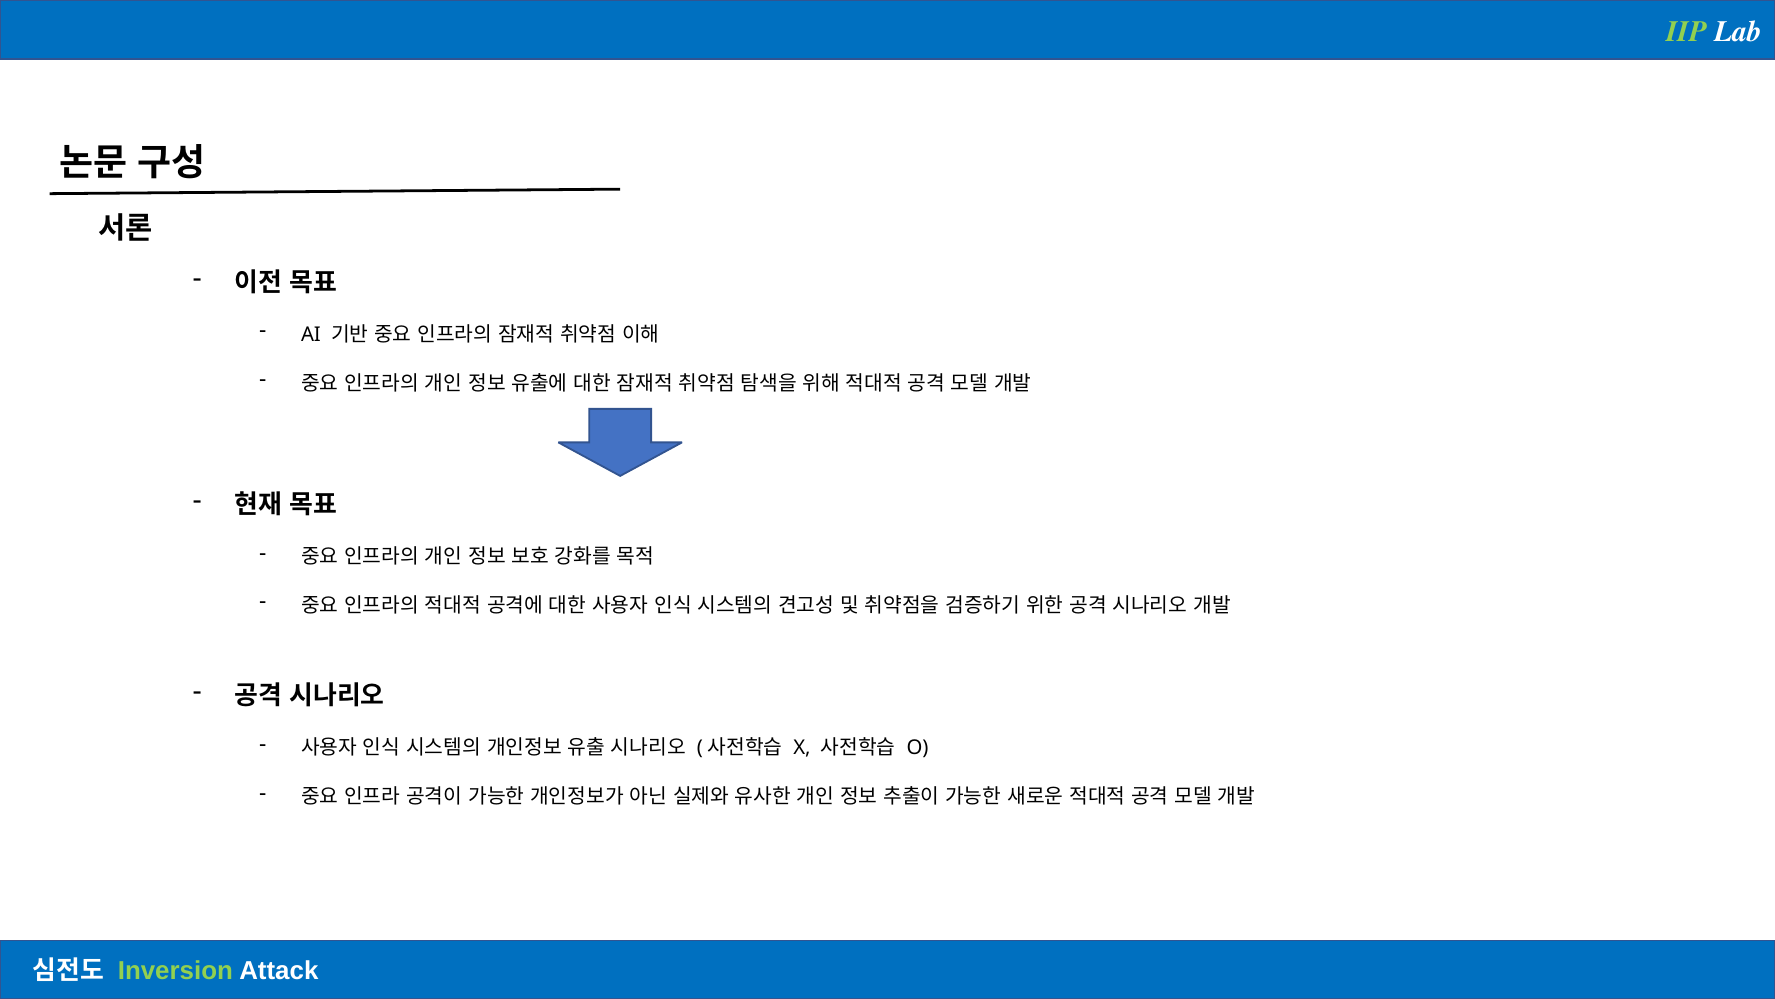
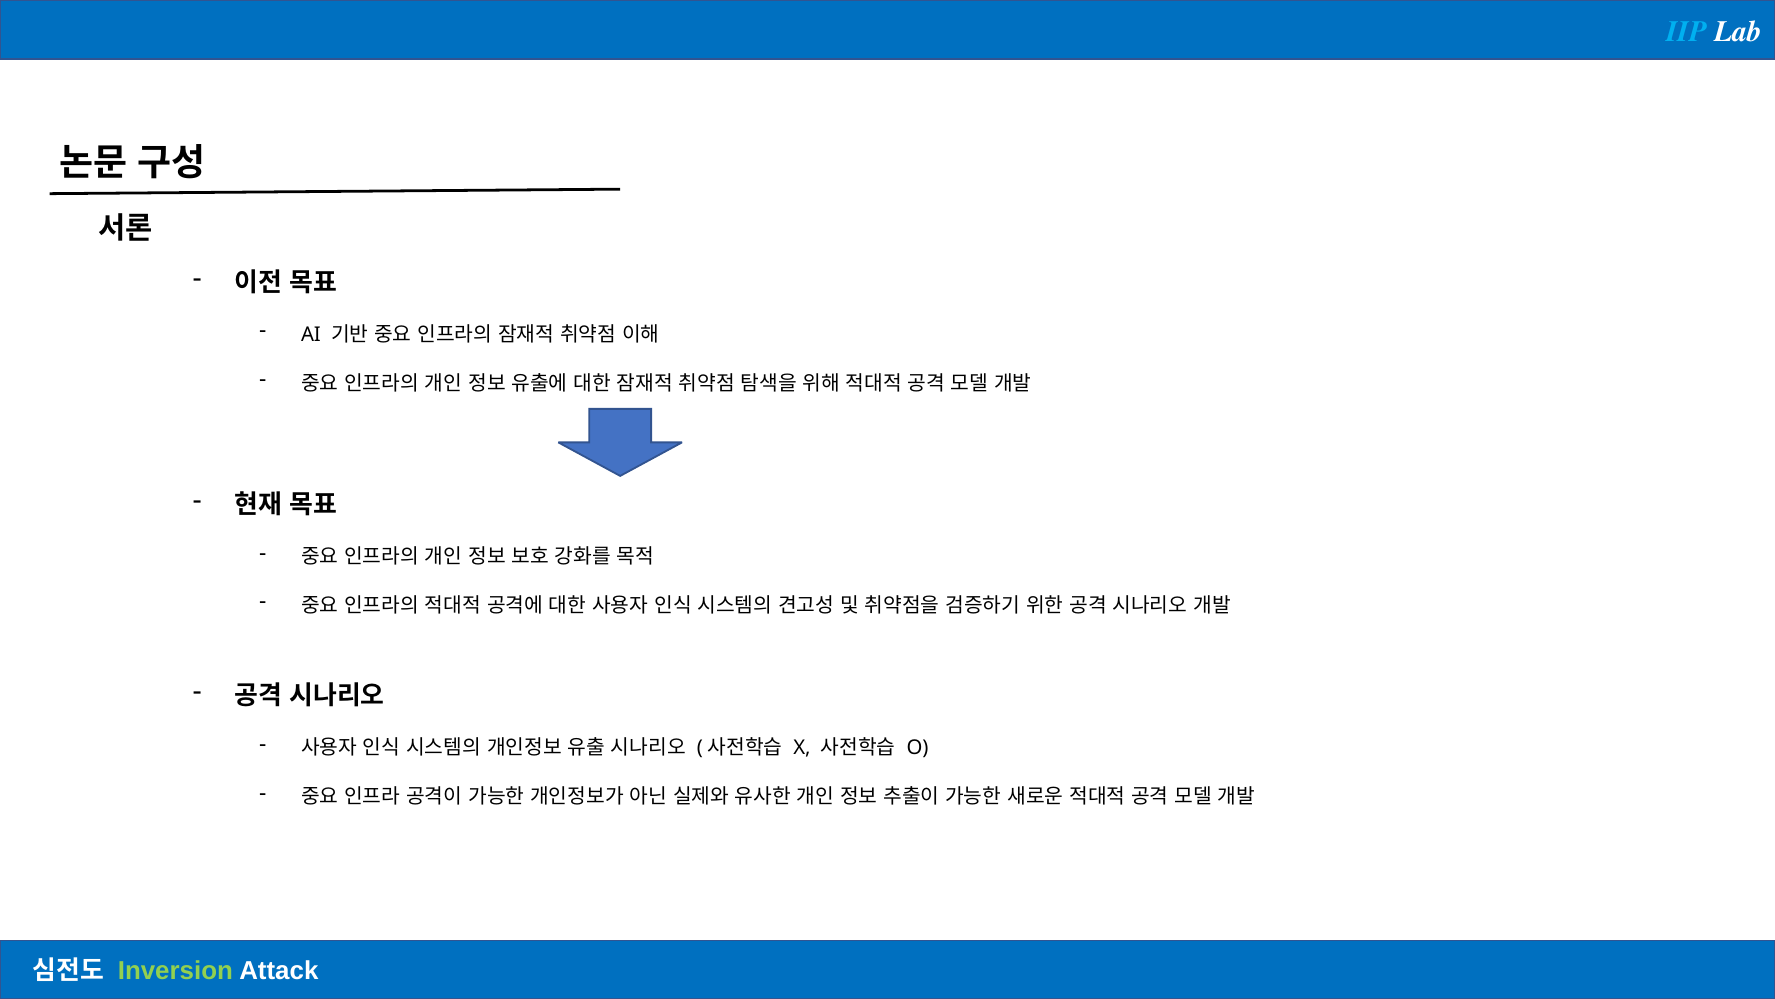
IIP colour: light green -> light blue (1687, 31)
